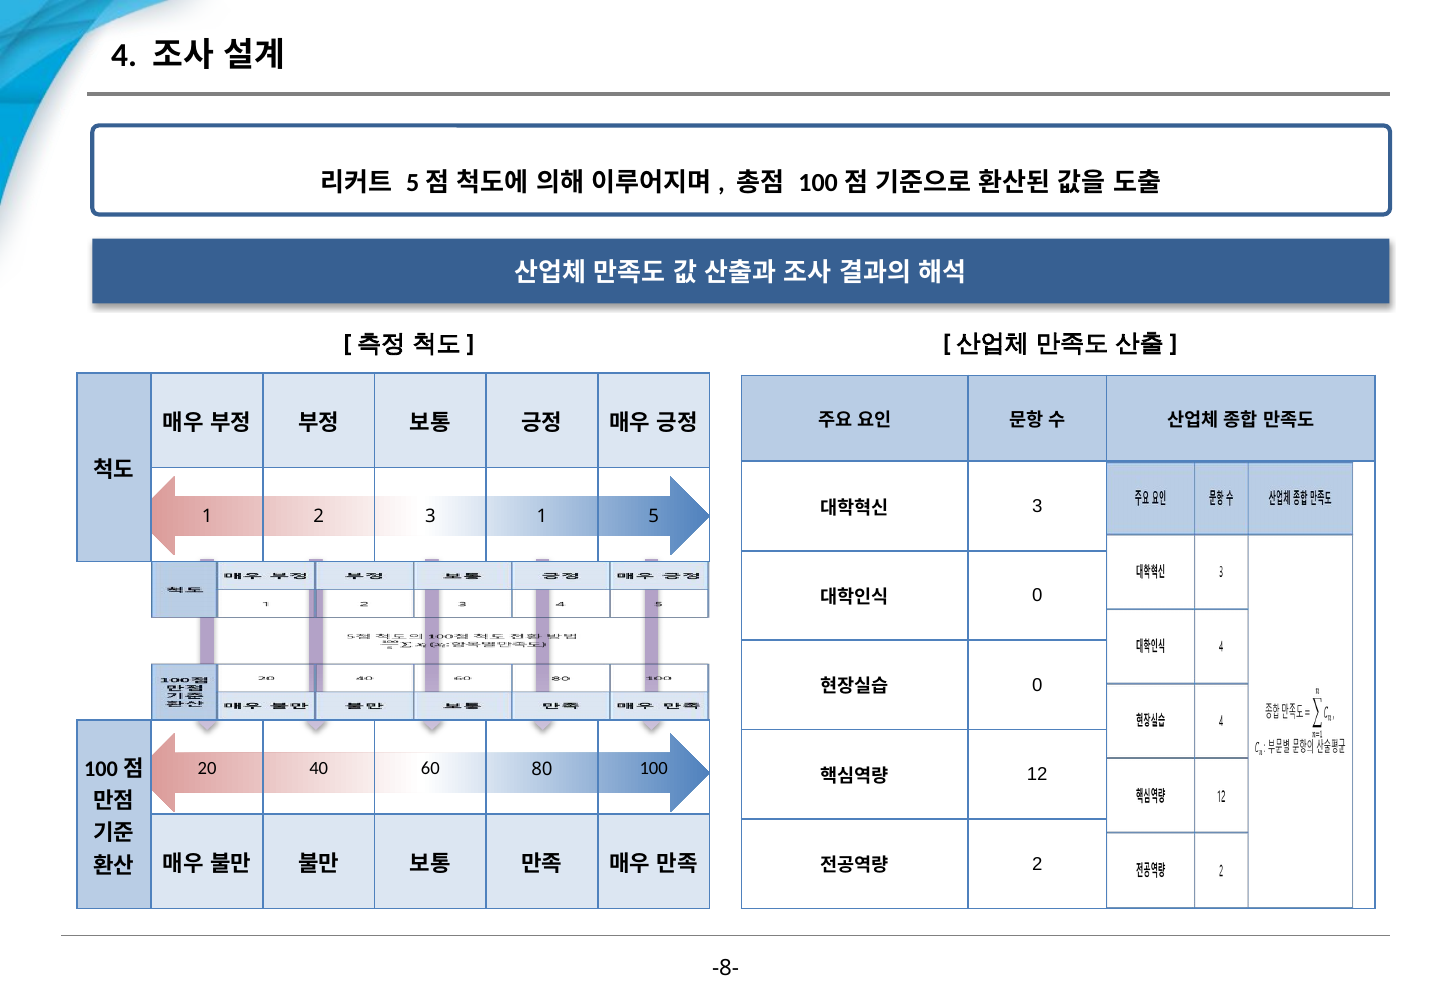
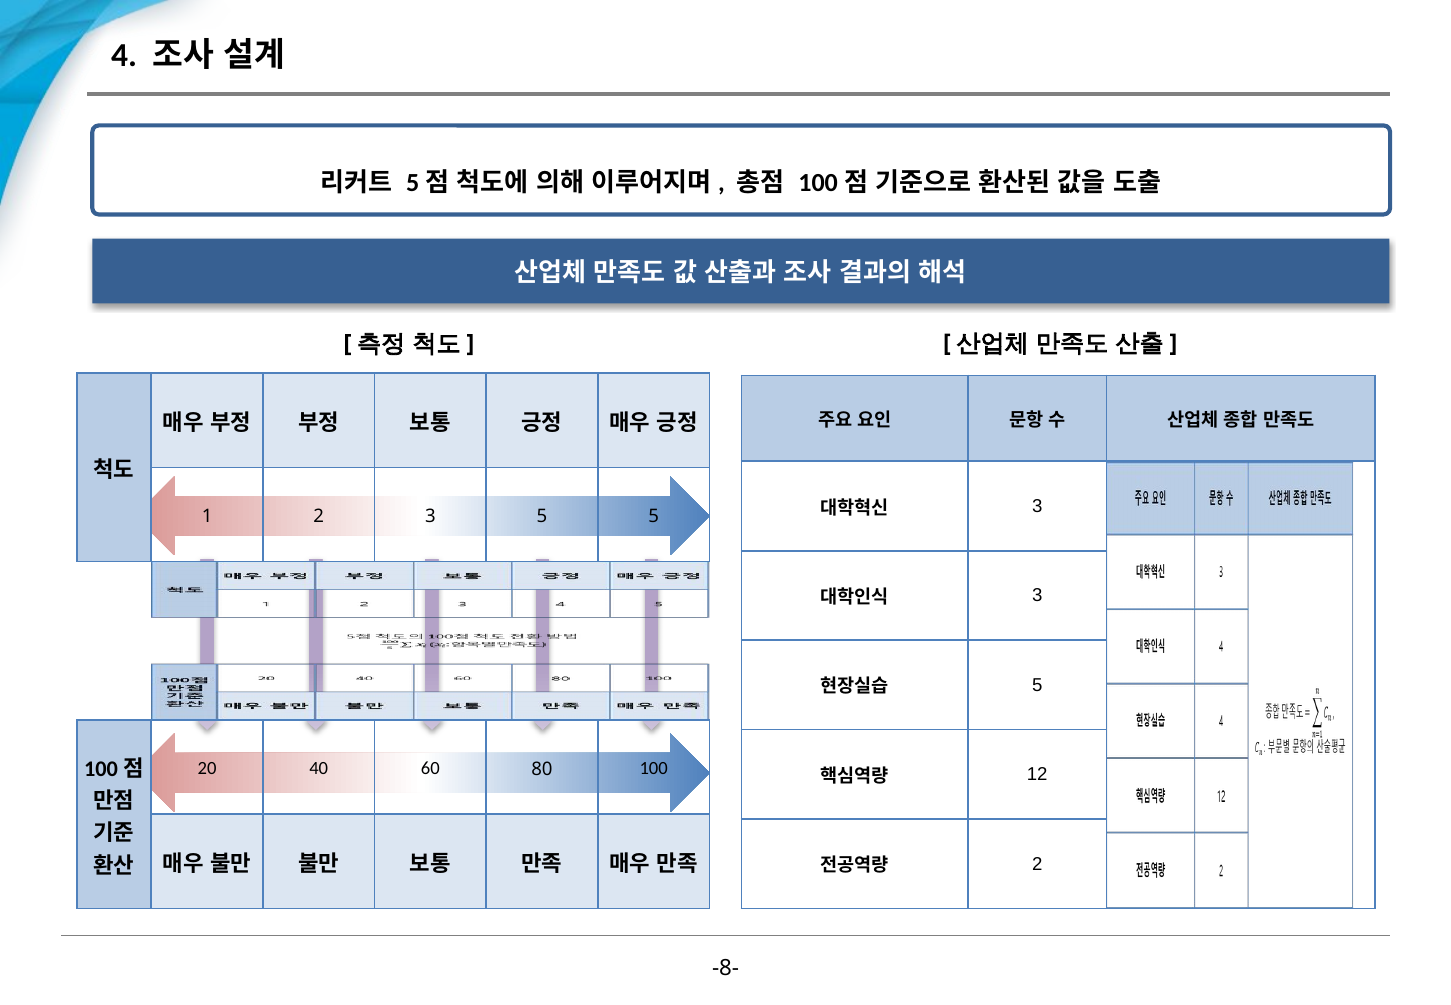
1: 1 -> 5 (542, 516)
0: 0 -> 3 (1037, 595)
0: 0 -> 5 (1037, 685)
